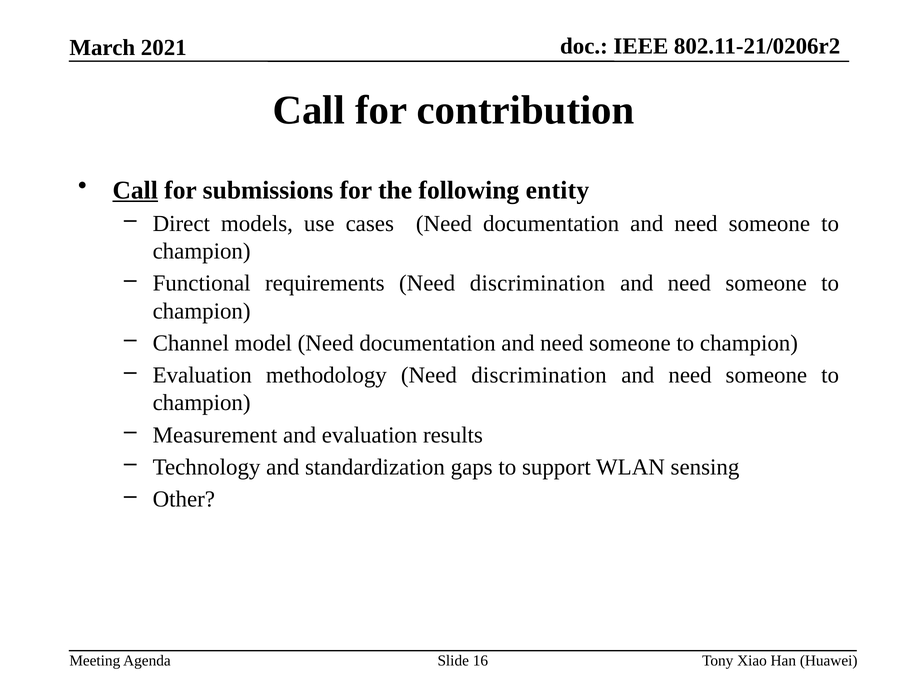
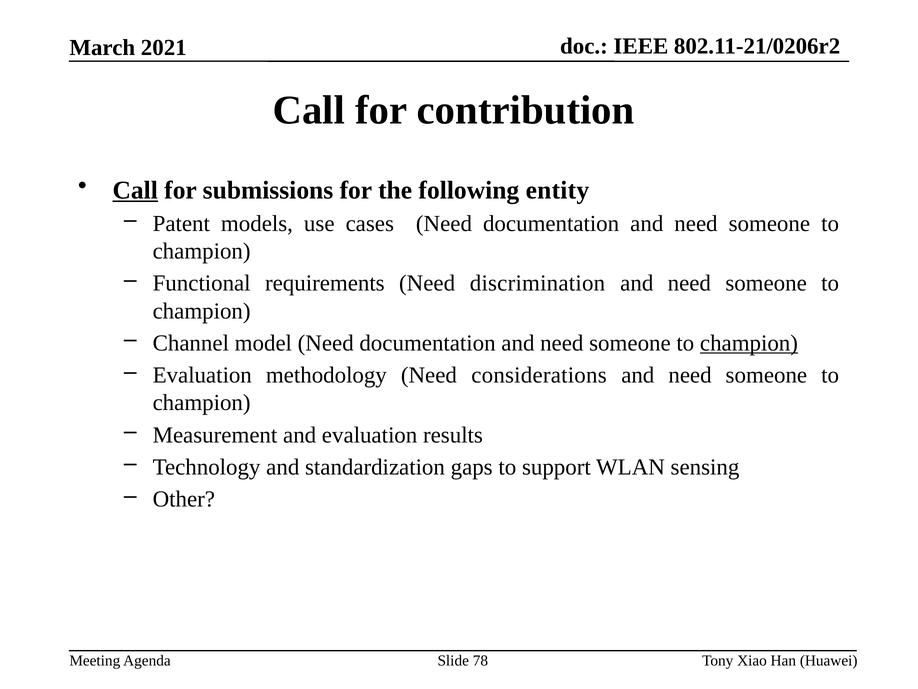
Direct: Direct -> Patent (181, 224)
champion underline: none -> present (749, 343)
methodology Need discrimination: discrimination -> considerations (539, 375)
16: 16 -> 78 (480, 660)
